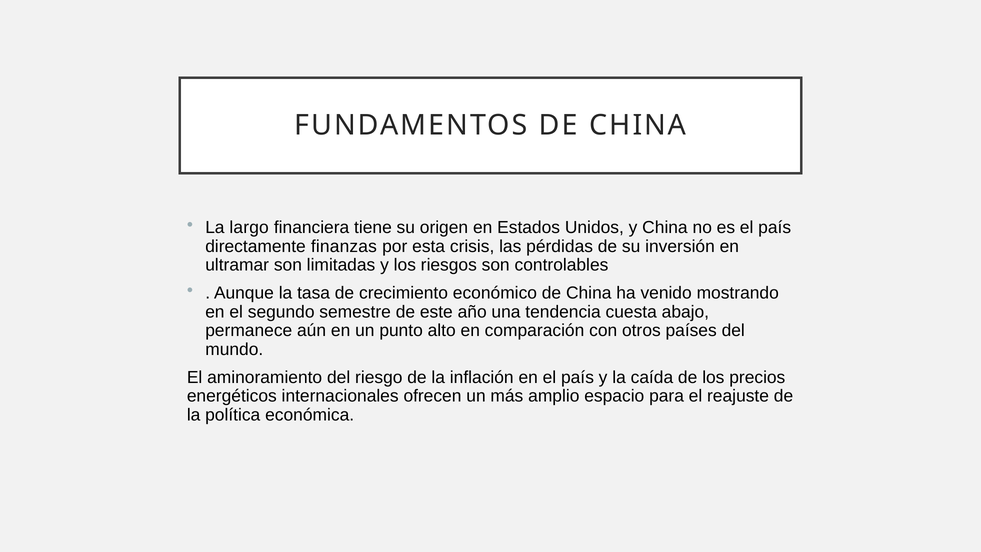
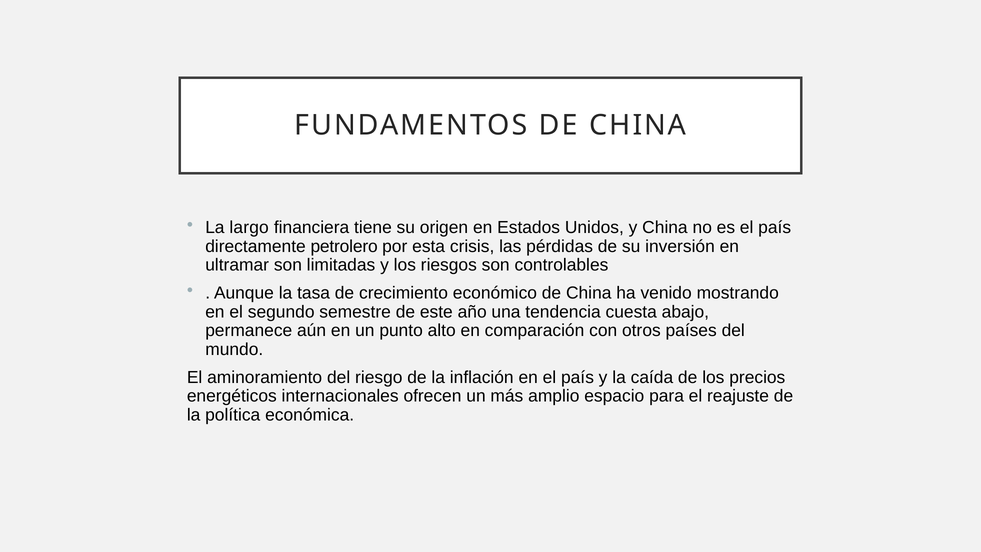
finanzas: finanzas -> petrolero (344, 246)
